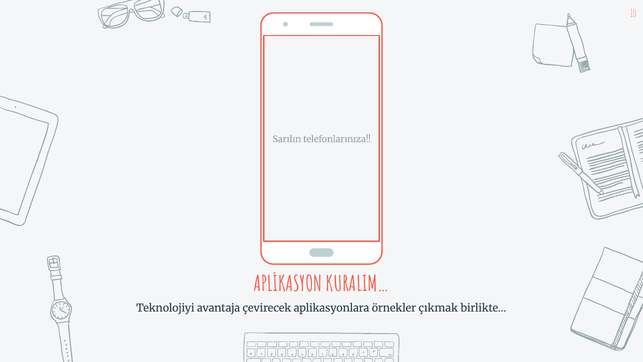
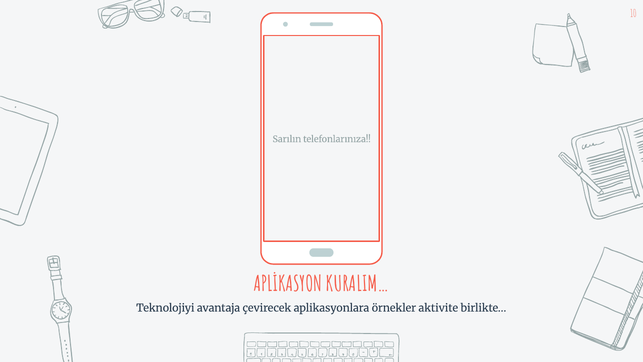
çıkmak: çıkmak -> aktivite (438, 308)
